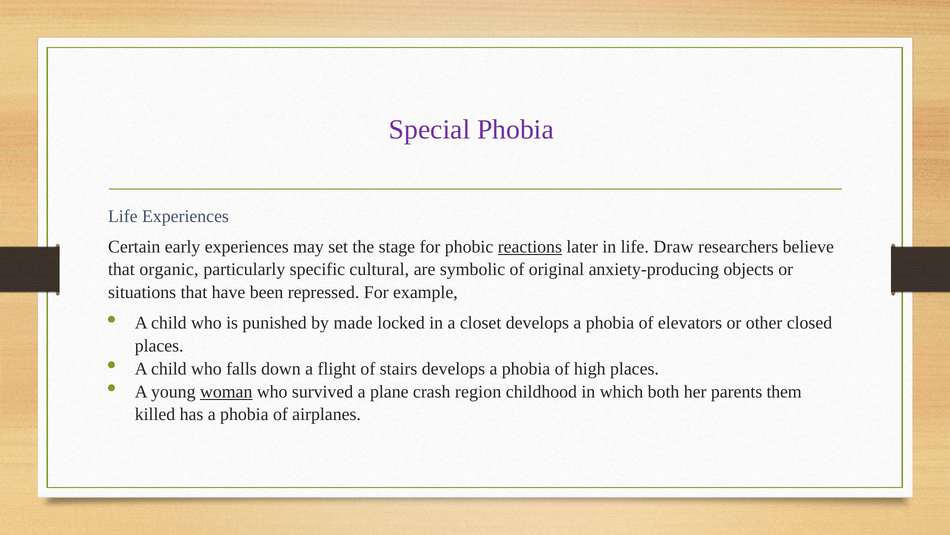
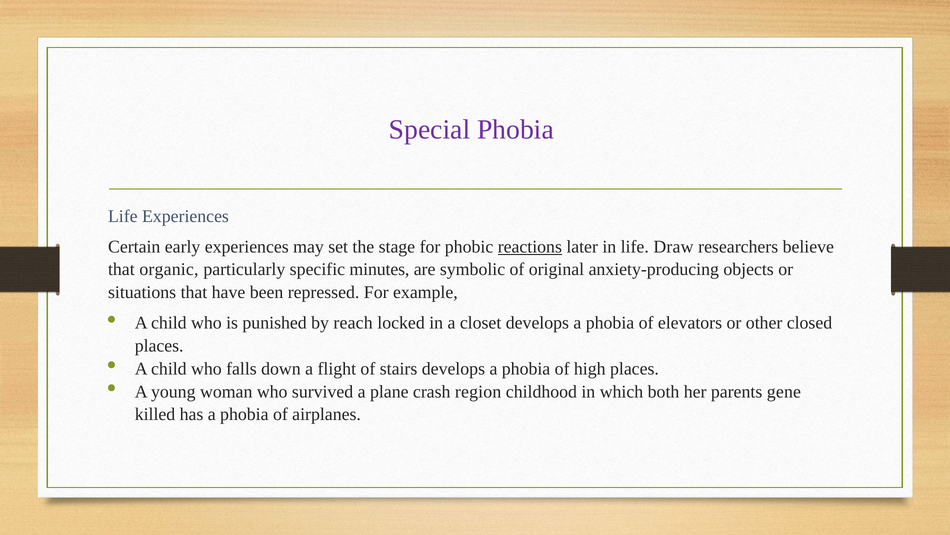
cultural: cultural -> minutes (379, 269)
made: made -> reach (353, 323)
woman underline: present -> none (226, 391)
them: them -> gene (784, 391)
